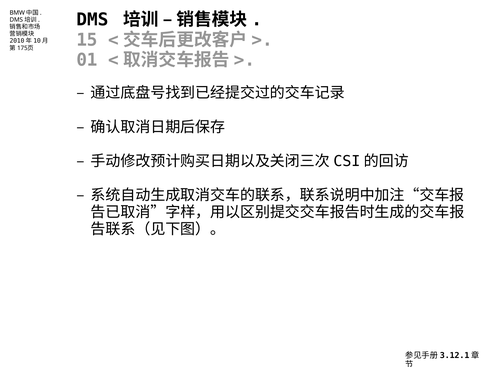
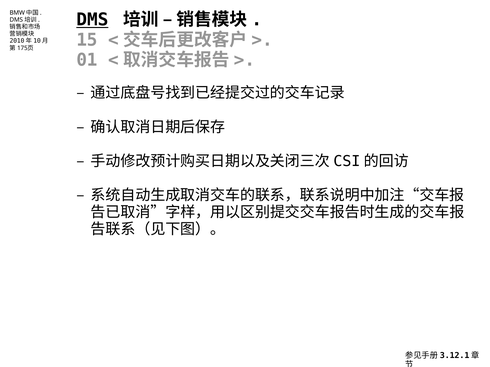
DMS underline: none -> present (92, 20)
